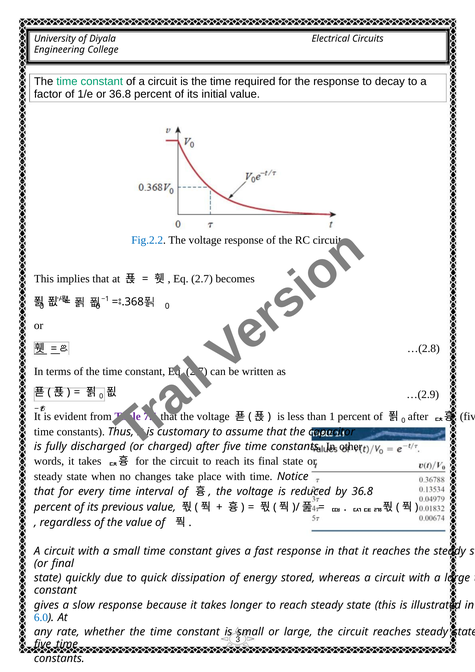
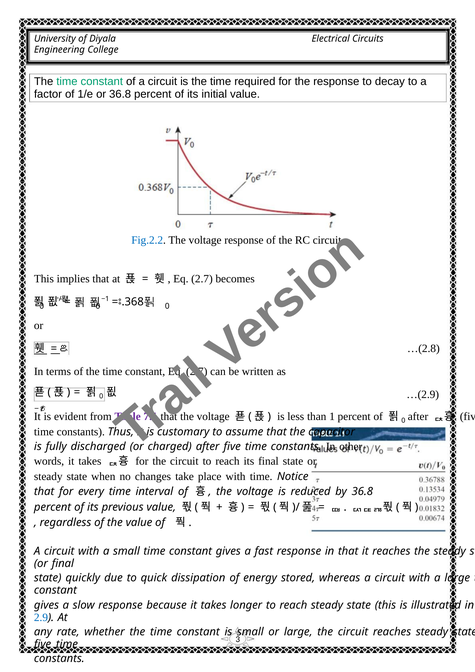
6.0: 6.0 -> 2.9 (41, 617)
